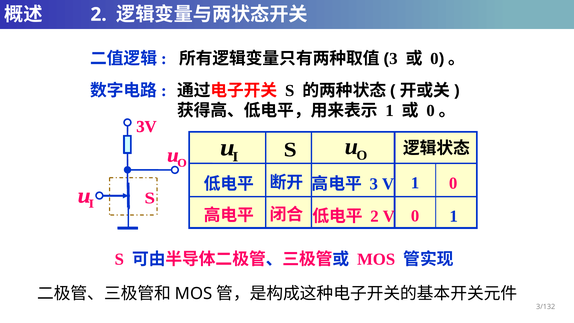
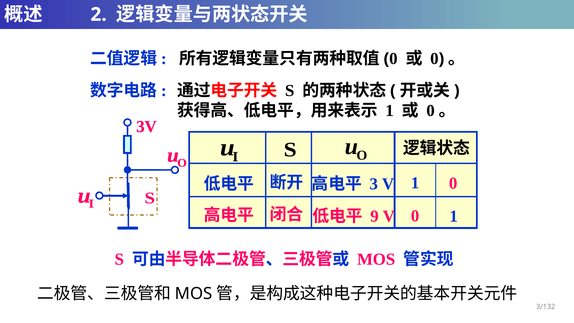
3: 3 -> 0 (393, 59)
2: 2 -> 9 (374, 216)
